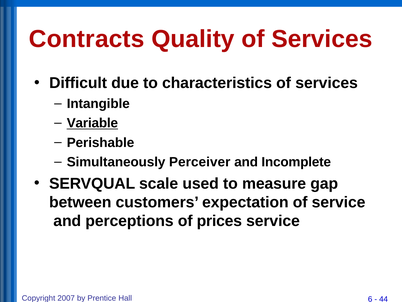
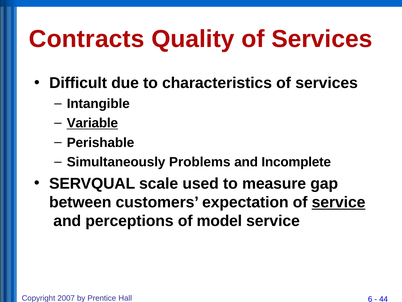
Perceiver: Perceiver -> Problems (200, 162)
service underline: none -> present (339, 202)
prices: prices -> model (219, 221)
